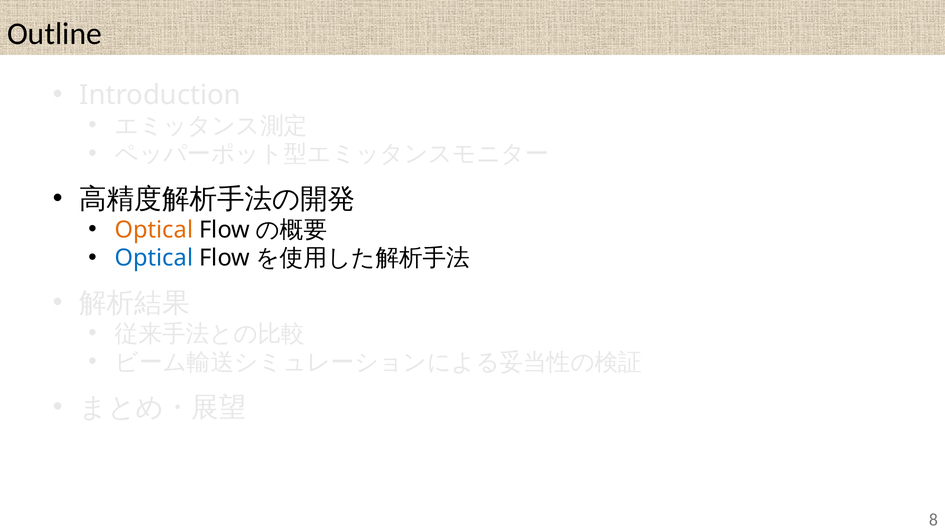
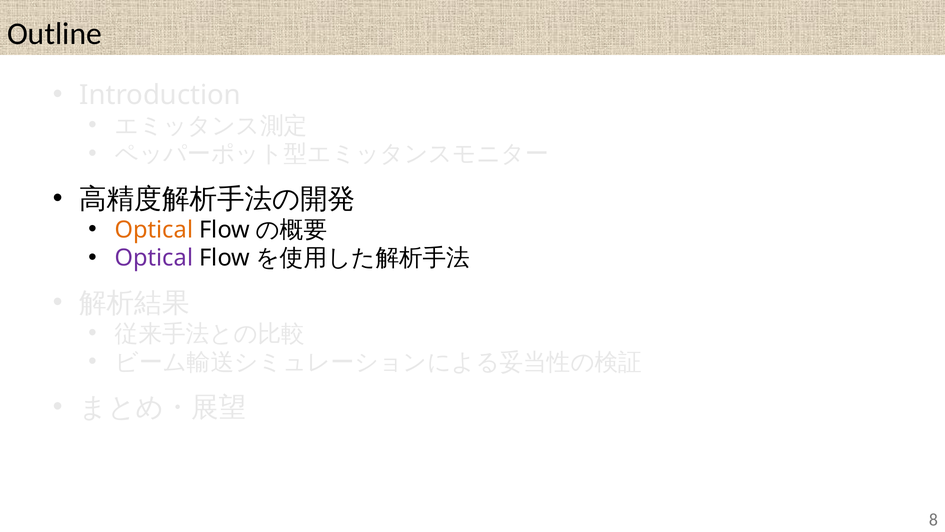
Optical colour: blue -> purple (154, 258)
